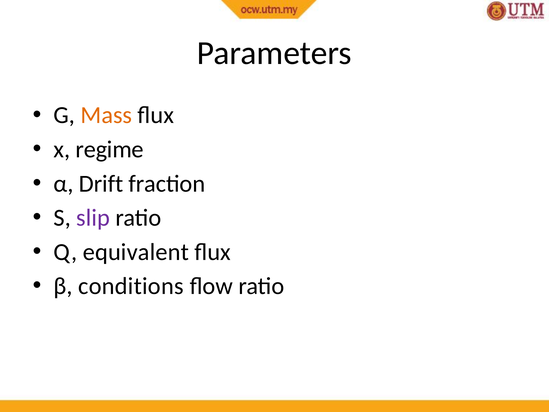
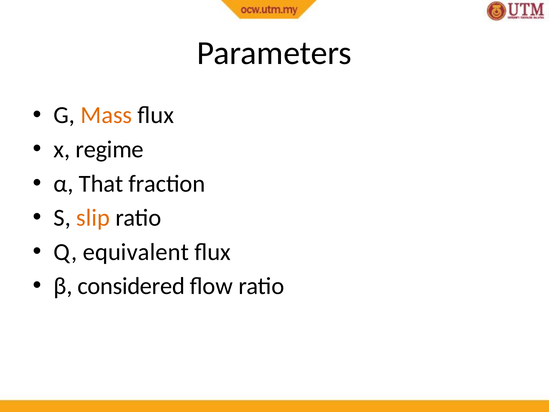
Drift: Drift -> That (101, 184)
slip colour: purple -> orange (93, 218)
conditions: conditions -> considered (131, 286)
